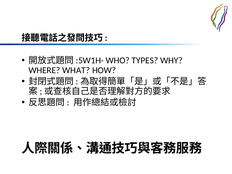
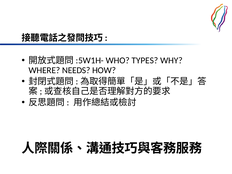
WHAT: WHAT -> NEEDS (76, 70)
